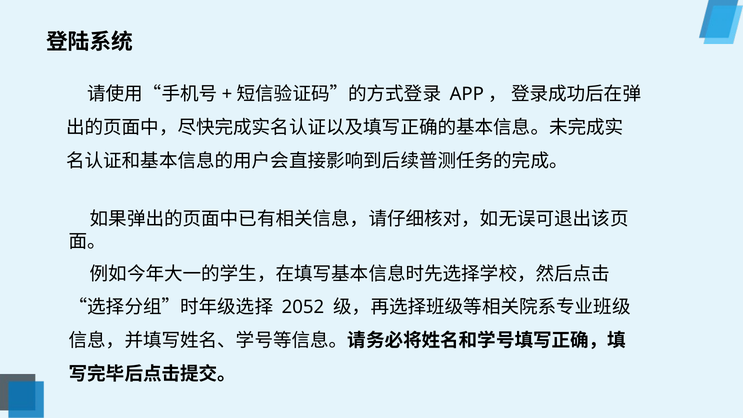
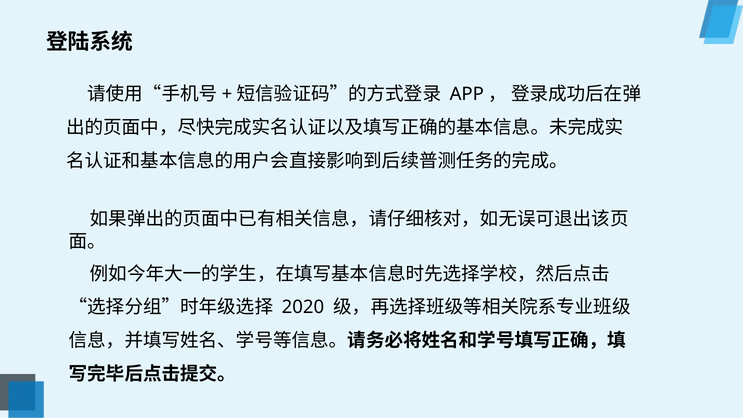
2052: 2052 -> 2020 (303, 307)
